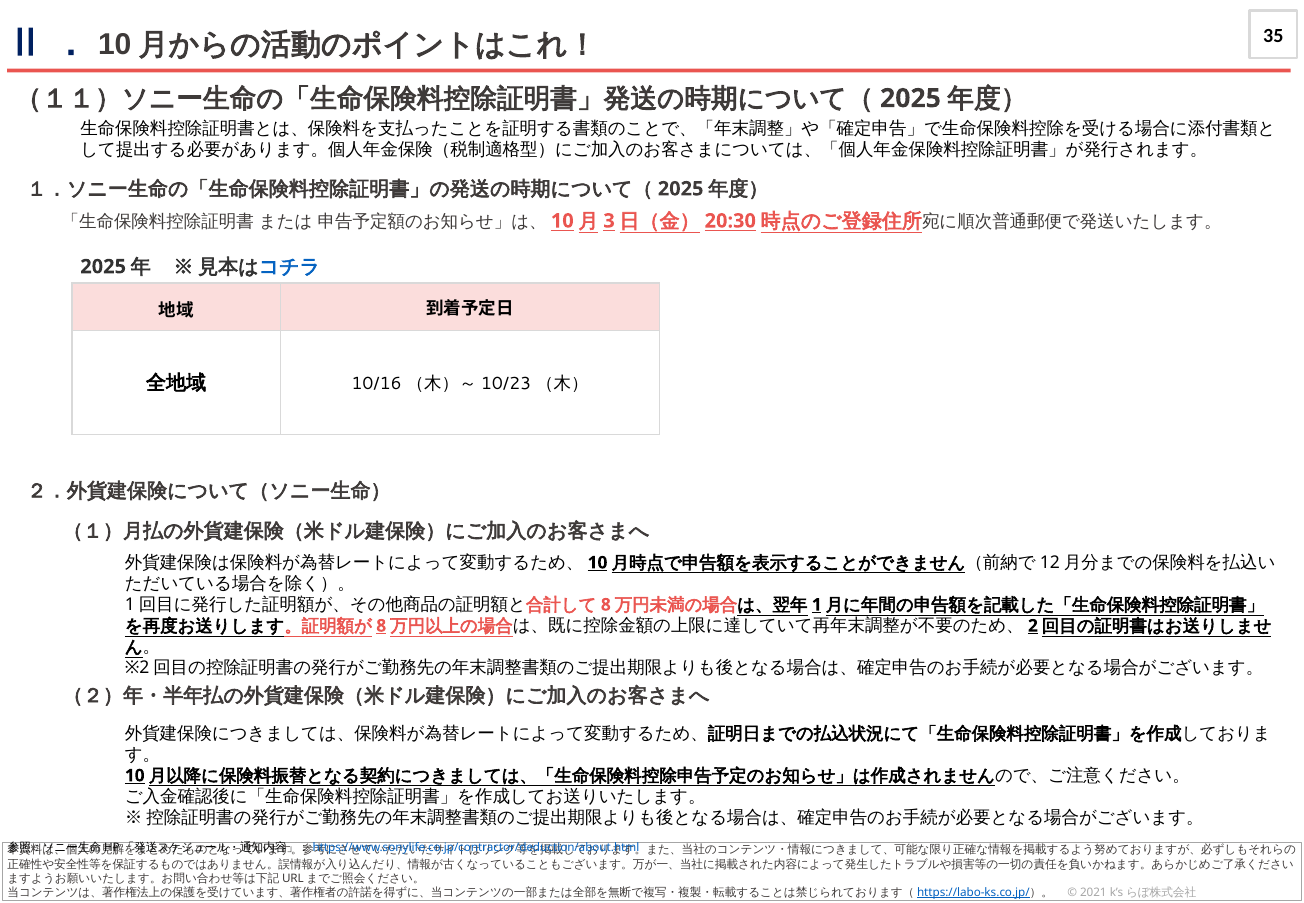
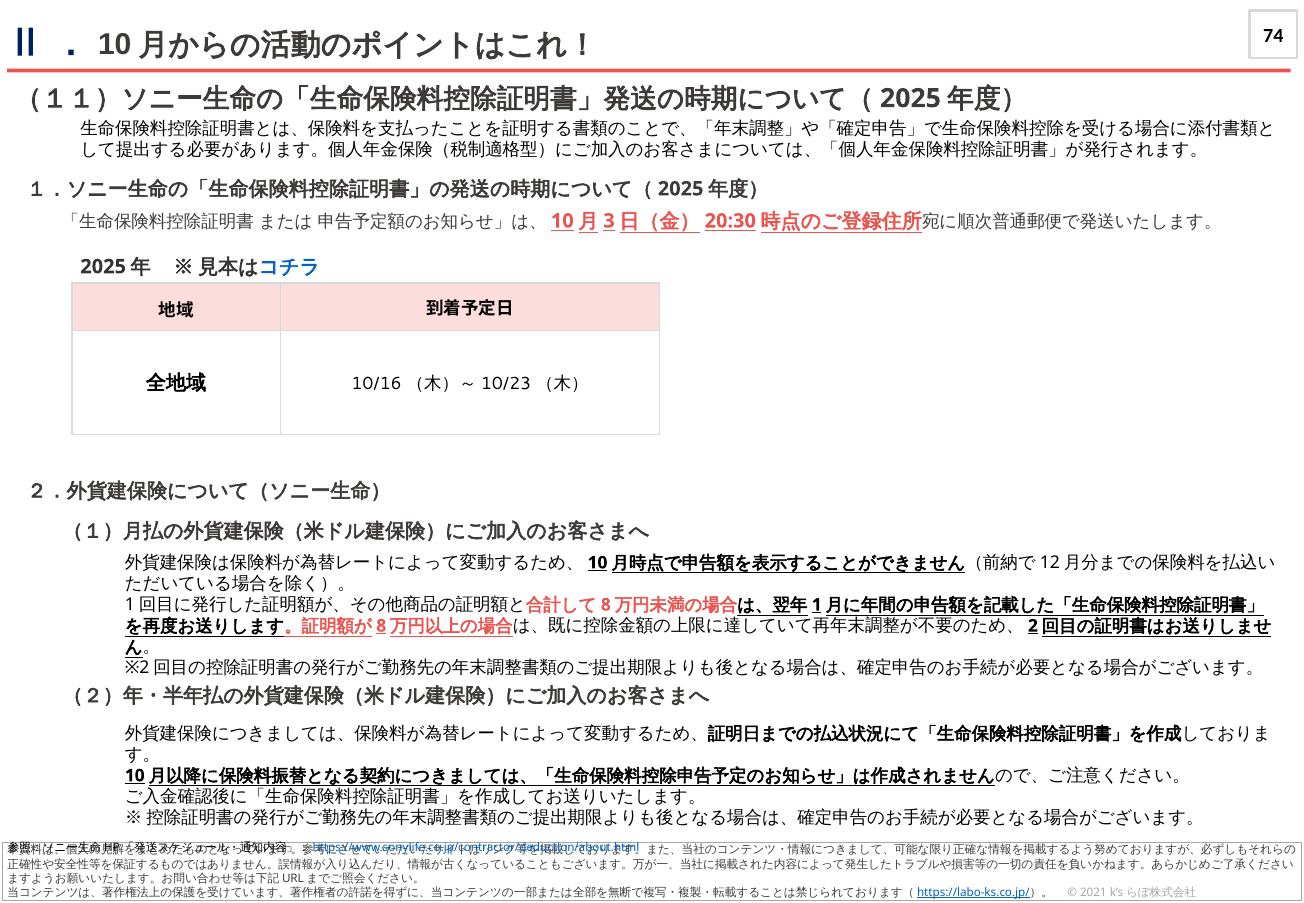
35: 35 -> 74 (1273, 36)
